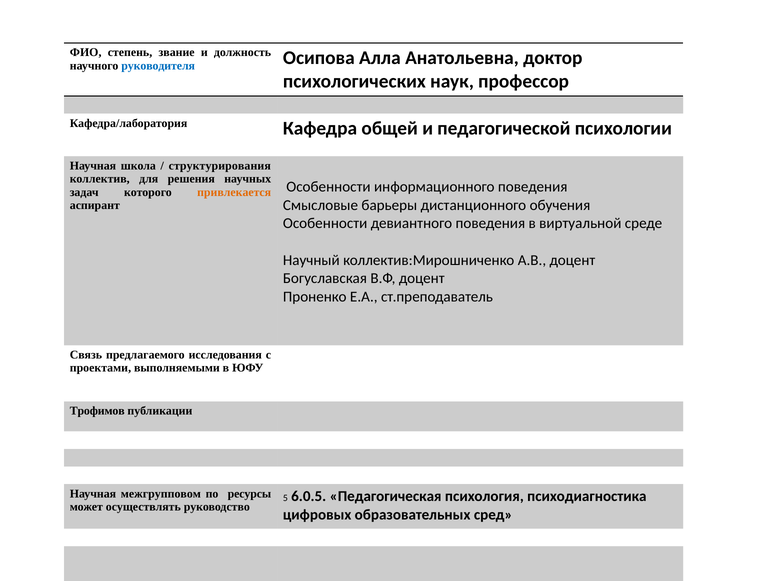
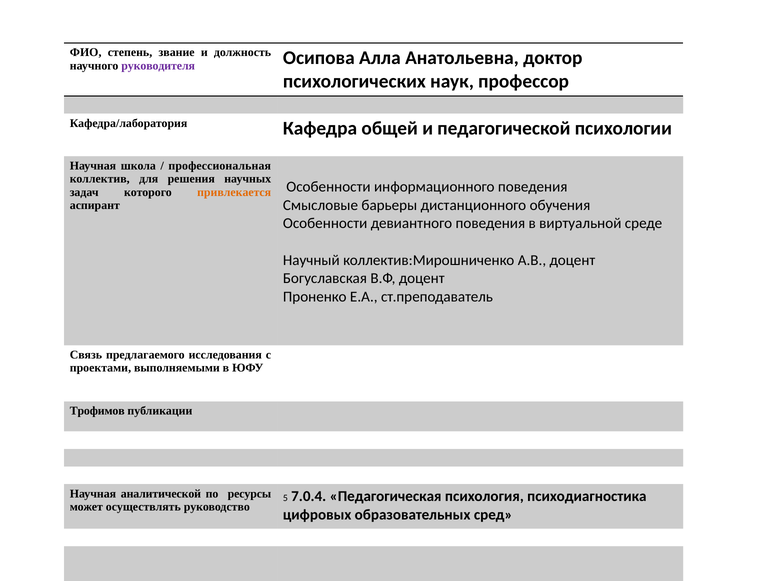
руководителя colour: blue -> purple (158, 66)
структурирования: структурирования -> профессиональная (220, 166)
межгрупповом: межгрупповом -> аналитической (161, 494)
6.0.5: 6.0.5 -> 7.0.4 (309, 497)
